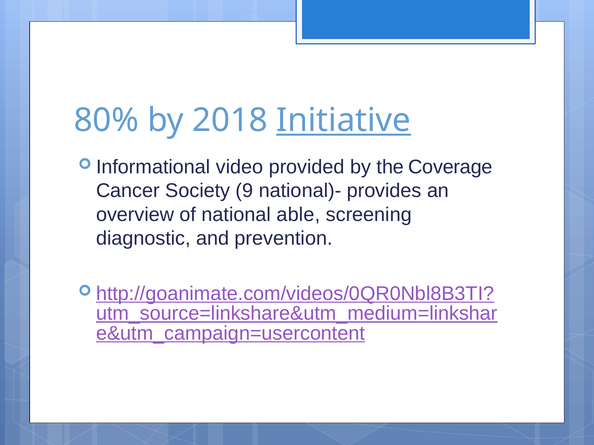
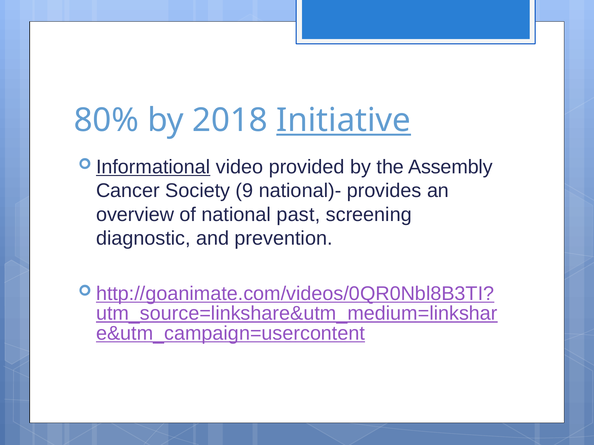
Informational underline: none -> present (153, 167)
Coverage: Coverage -> Assembly (450, 167)
able: able -> past (298, 215)
